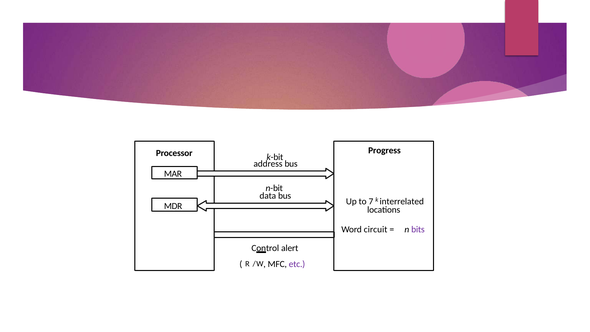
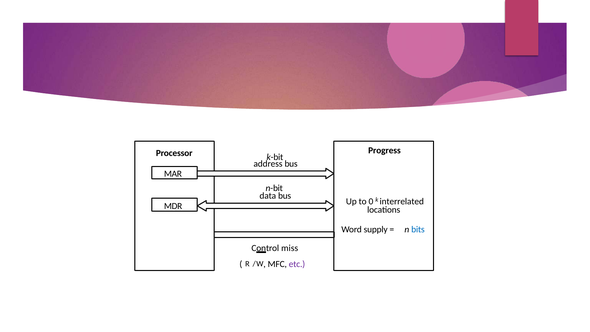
7: 7 -> 0 (371, 202)
circuit: circuit -> supply (376, 229)
bits colour: purple -> blue (418, 229)
alert: alert -> miss (290, 248)
